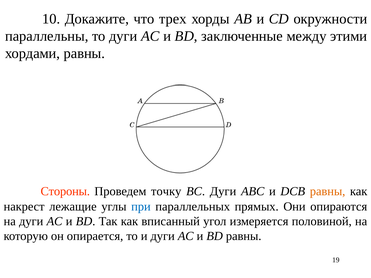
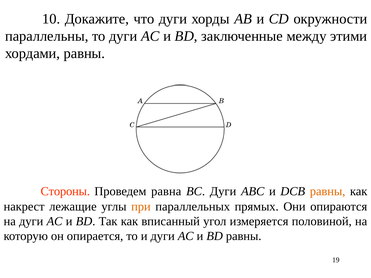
что трех: трех -> дуги (173, 19)
точку: точку -> равна (166, 191)
при colour: blue -> orange (141, 207)
